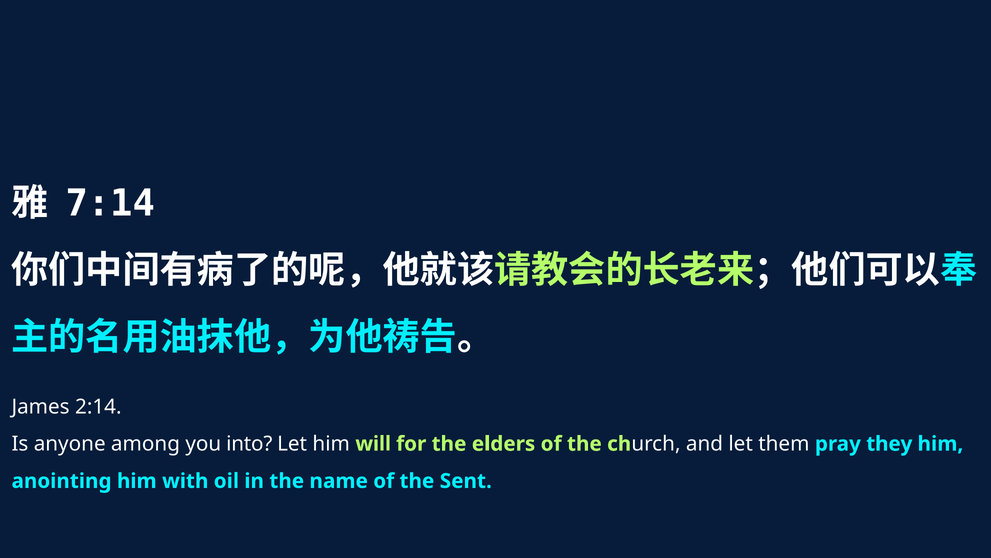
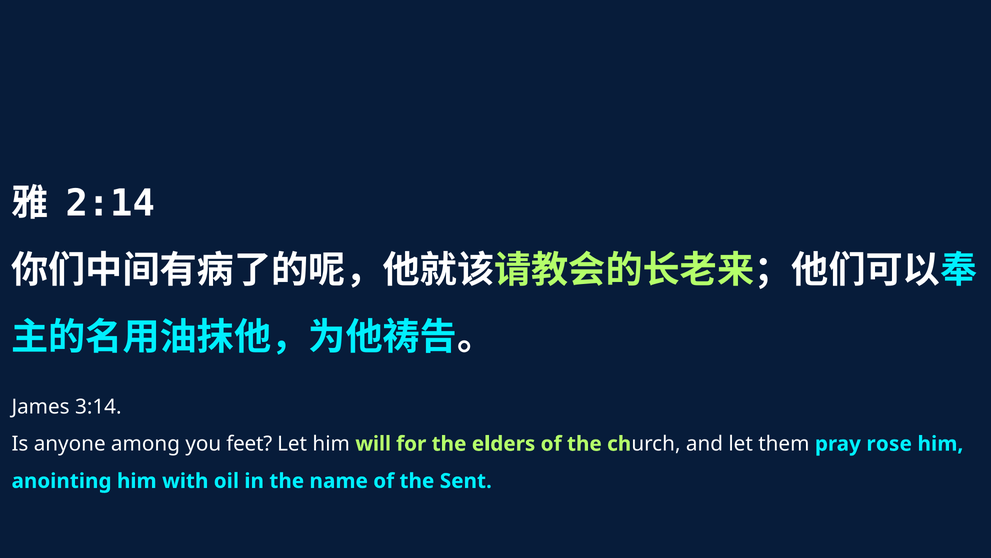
7:14: 7:14 -> 2:14 (110, 204)
2:14: 2:14 -> 3:14 (98, 406)
into: into -> feet (249, 443)
they: they -> rose (889, 443)
